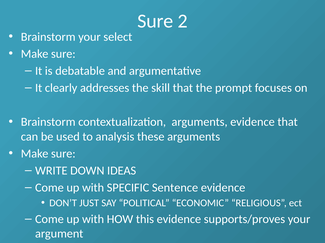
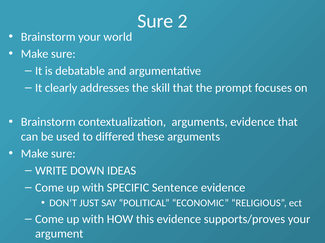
select: select -> world (118, 37)
analysis: analysis -> differed (115, 137)
